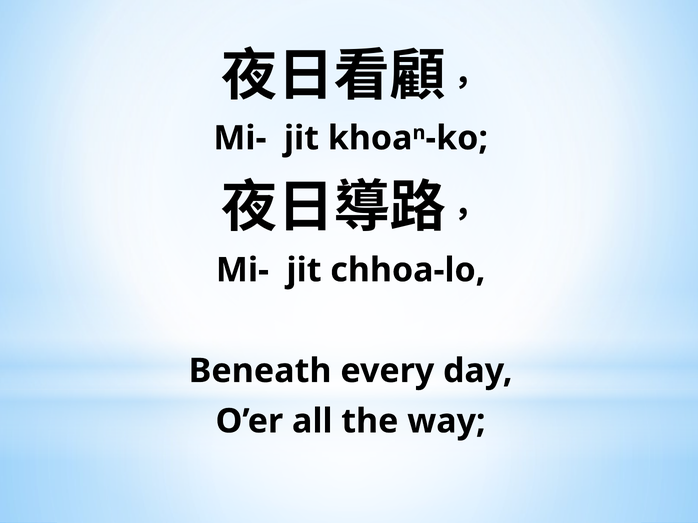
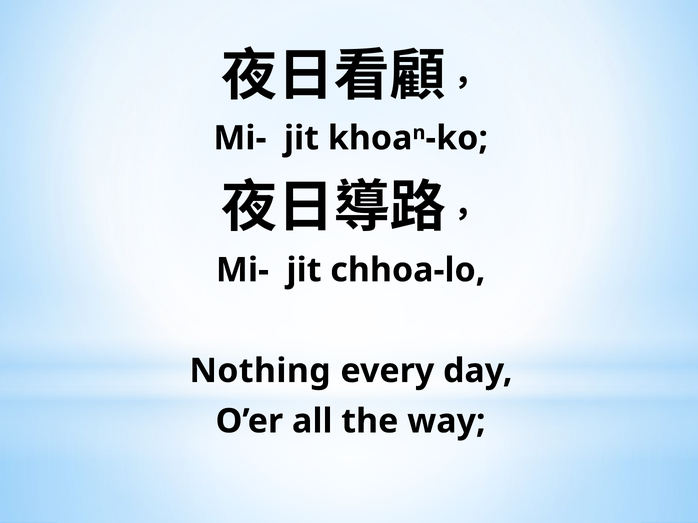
Beneath: Beneath -> Nothing (260, 371)
